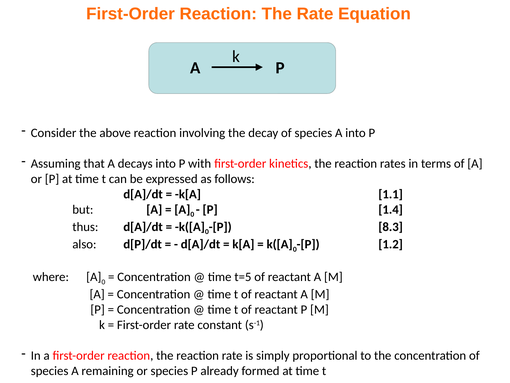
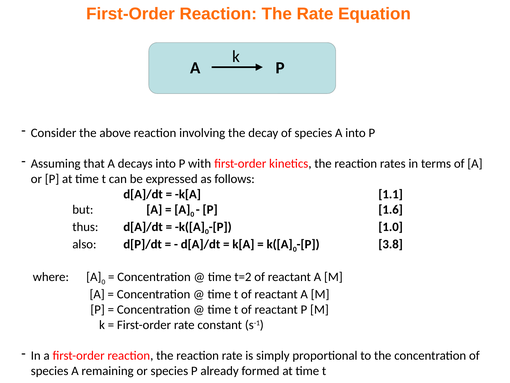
1.4: 1.4 -> 1.6 (391, 209)
8.3: 8.3 -> 1.0 (391, 227)
1.2: 1.2 -> 3.8 (391, 244)
t=5: t=5 -> t=2 (243, 277)
